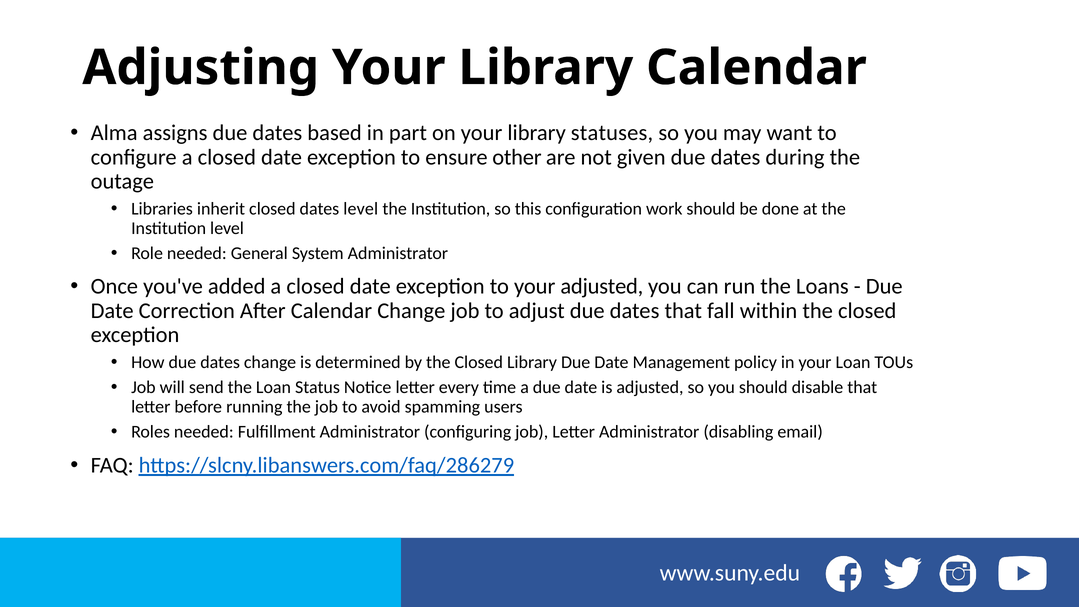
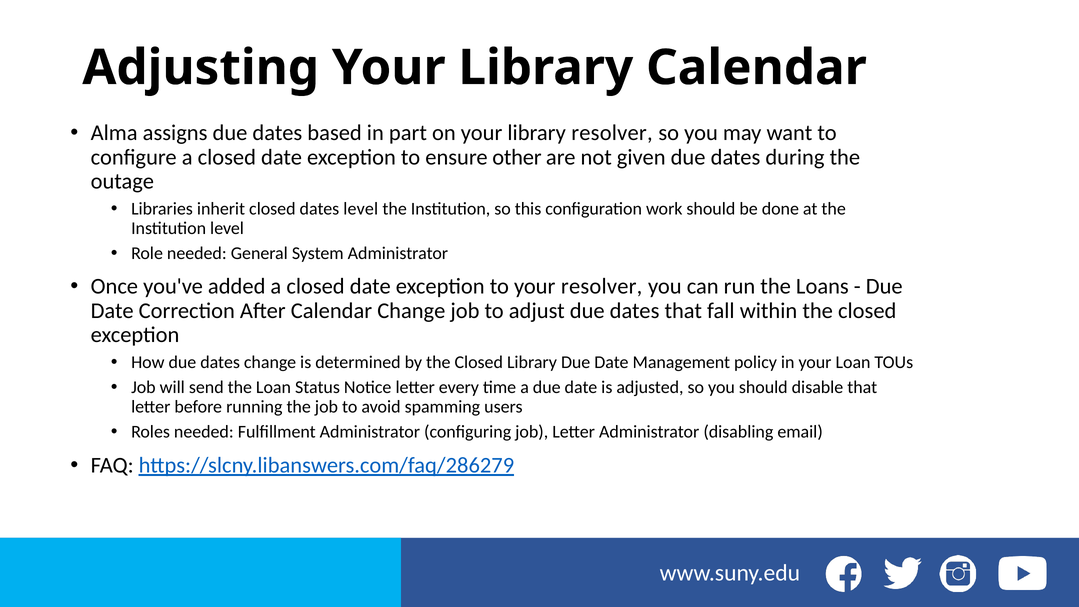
library statuses: statuses -> resolver (612, 133)
your adjusted: adjusted -> resolver (602, 286)
